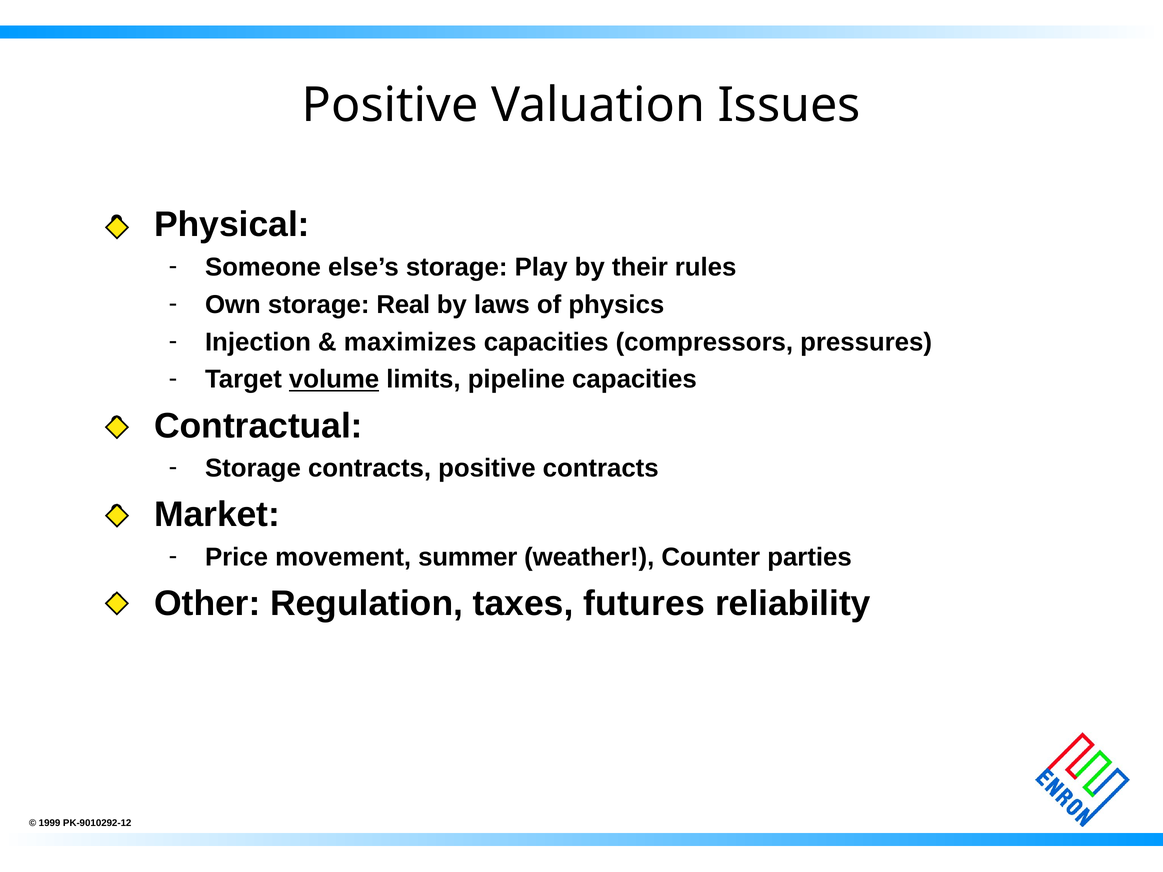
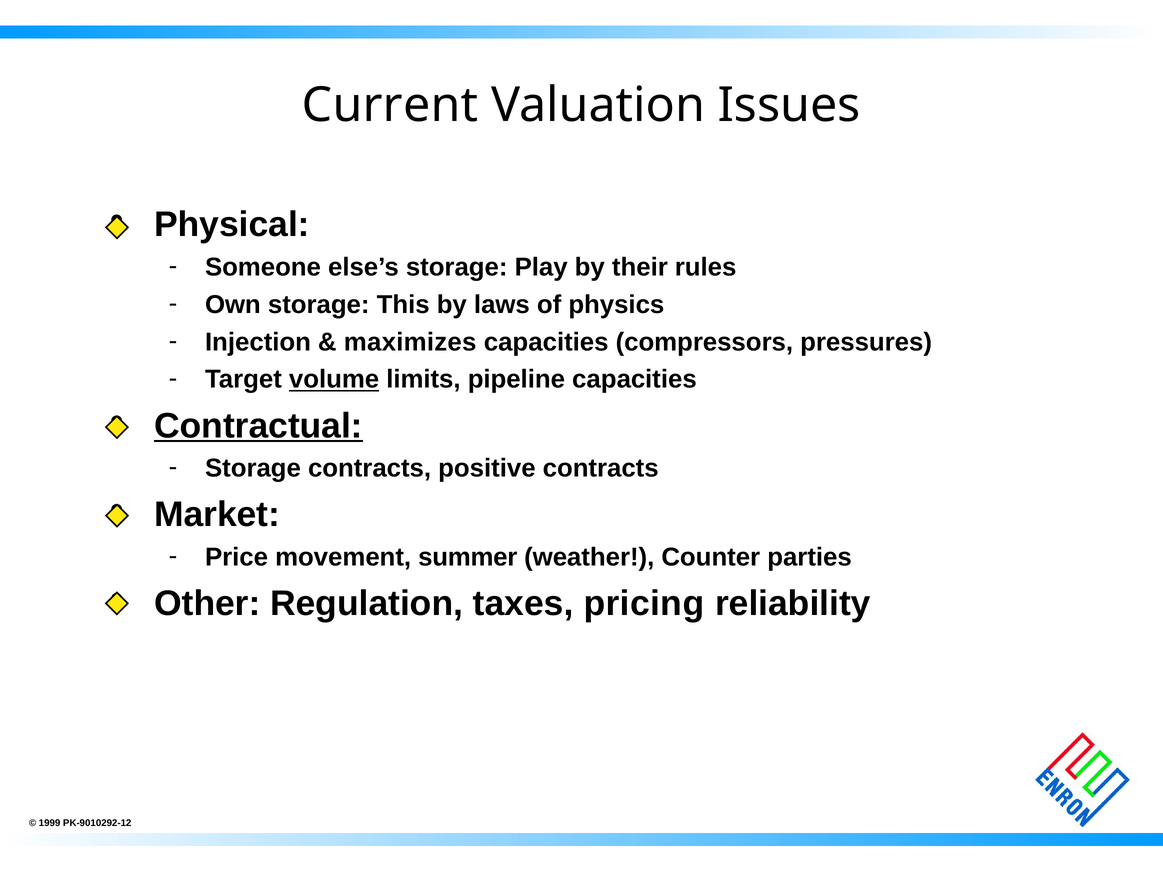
Positive: Positive -> Current (390, 105)
Real: Real -> This (403, 305)
Contractual underline: none -> present (259, 426)
futures: futures -> pricing (644, 604)
